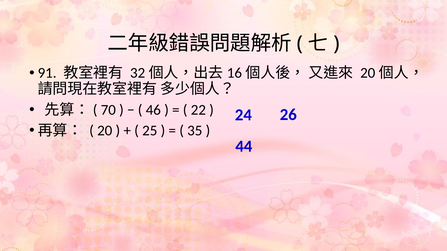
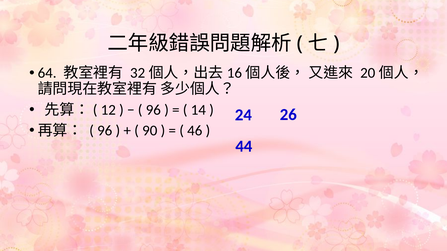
91: 91 -> 64 (47, 73)
70: 70 -> 12 (108, 110)
46: 46 -> 96 (153, 110)
22: 22 -> 14 (198, 110)
20: 20 -> 96 (105, 131)
25: 25 -> 90 (150, 131)
35: 35 -> 46 (195, 131)
